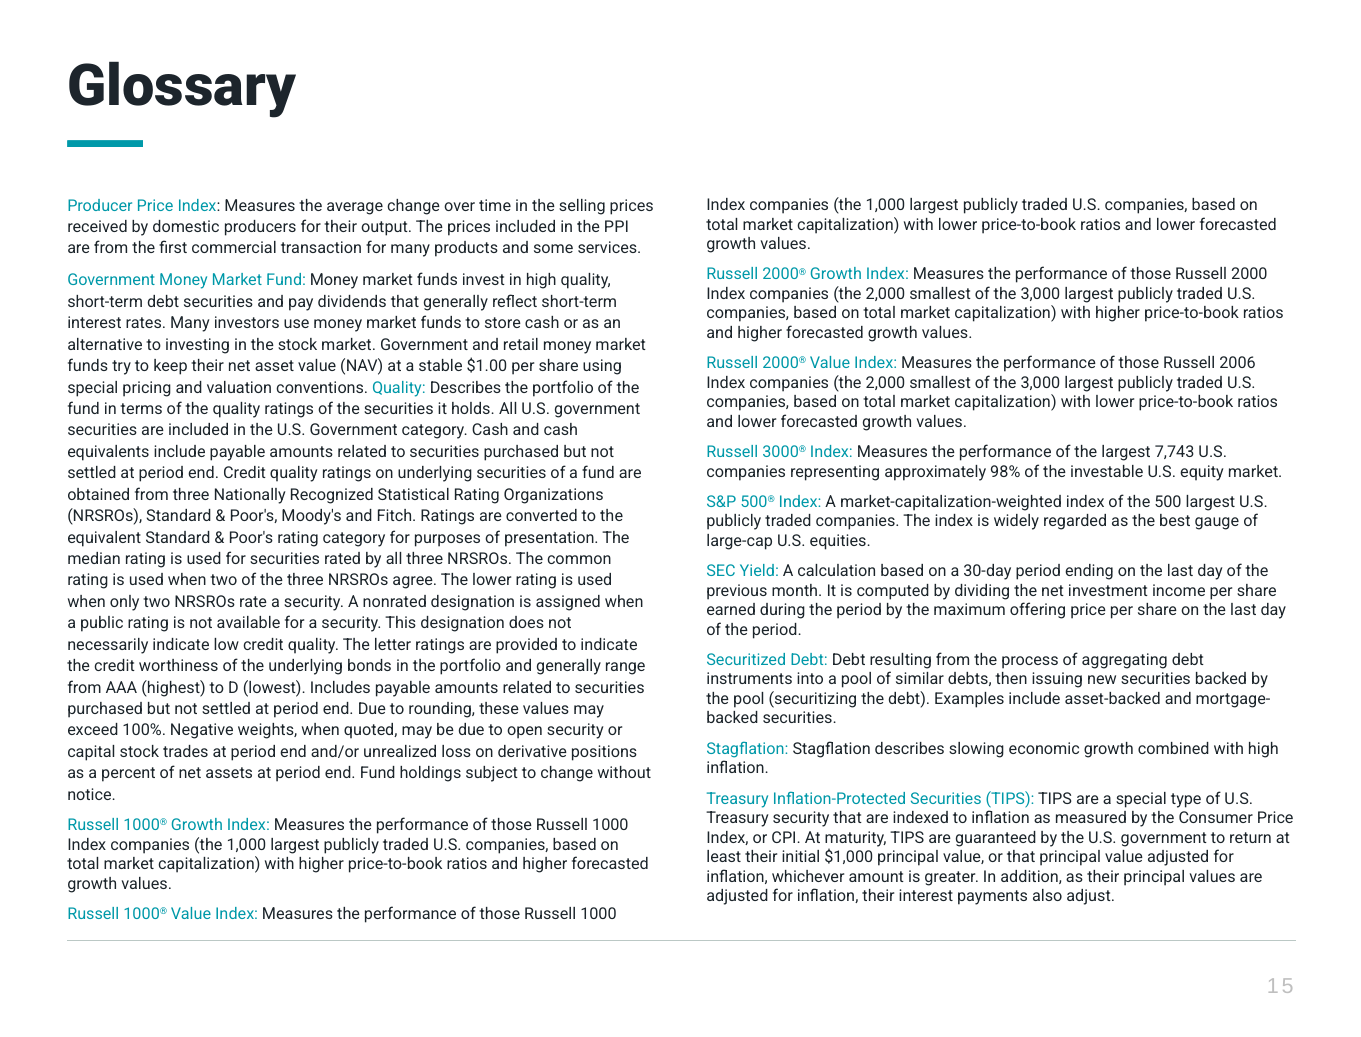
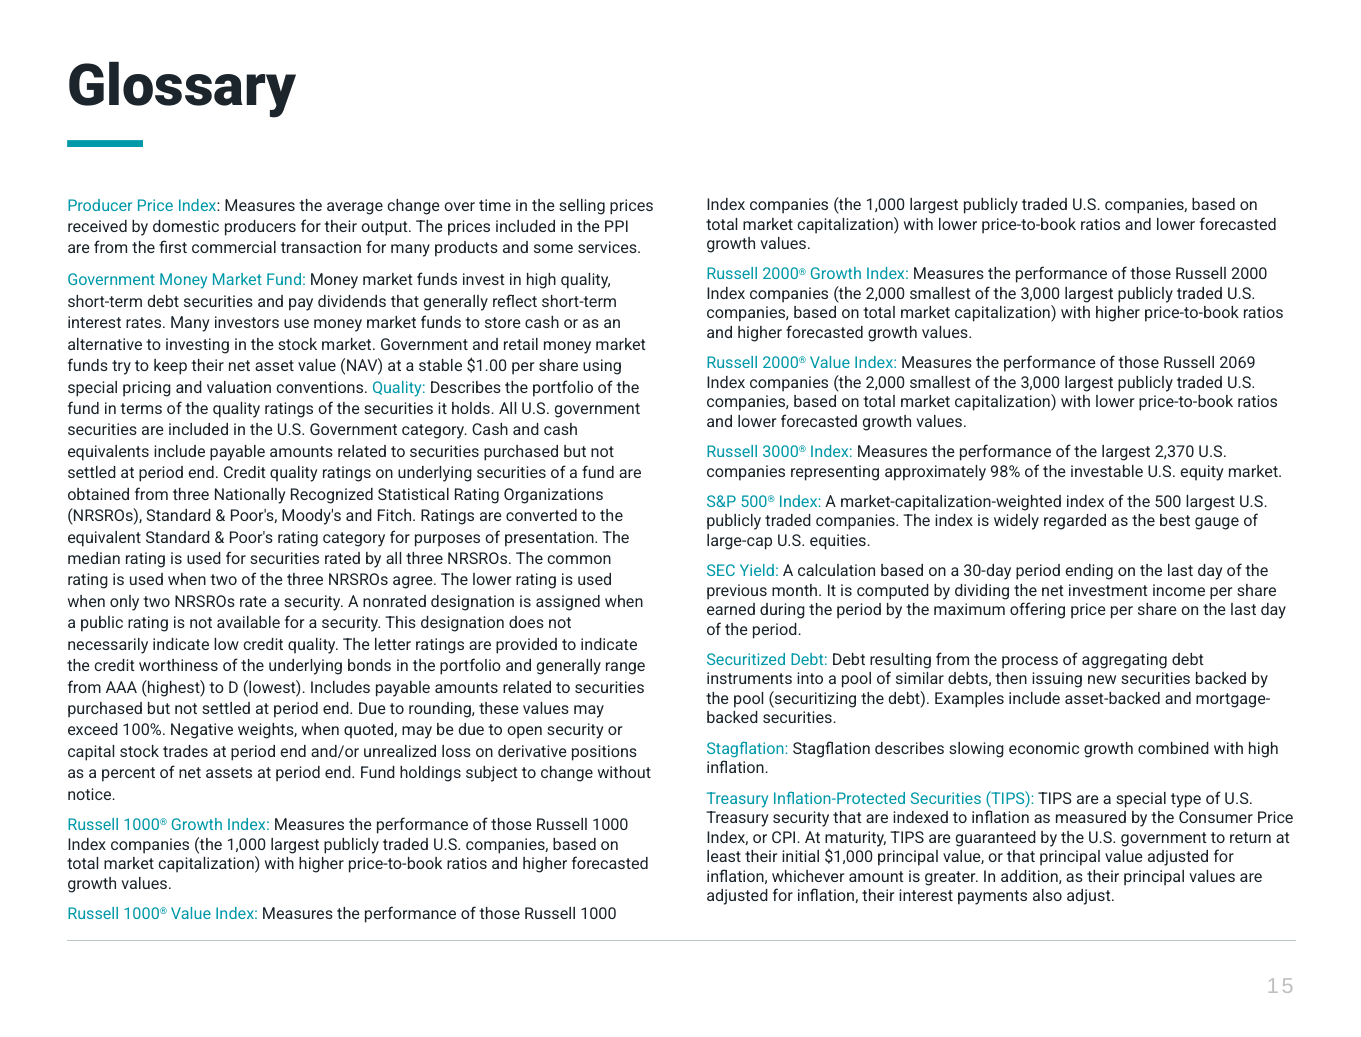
2006: 2006 -> 2069 (1238, 363)
7,743: 7,743 -> 2,370 (1175, 452)
